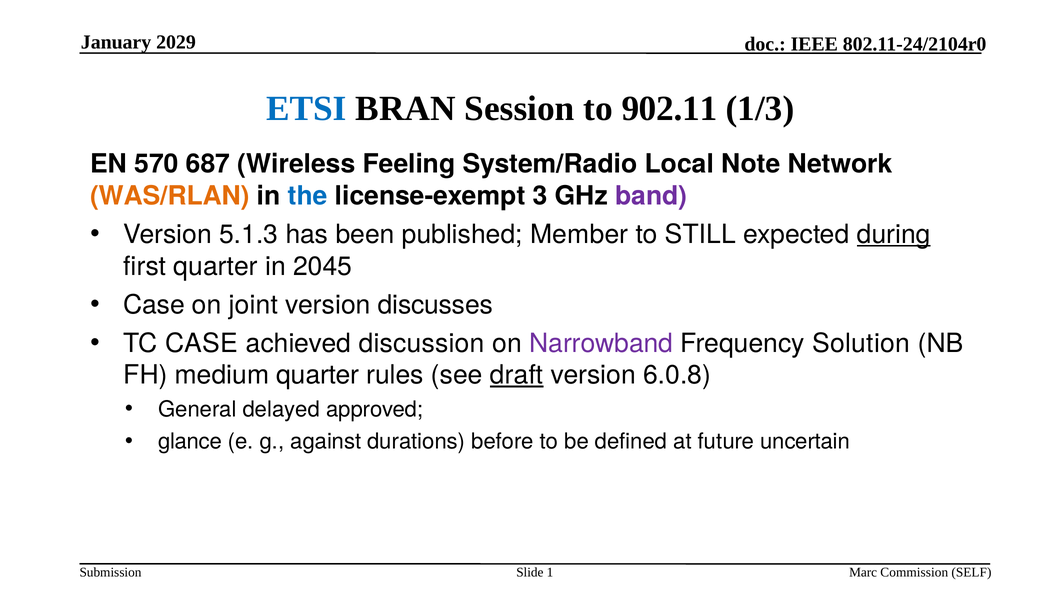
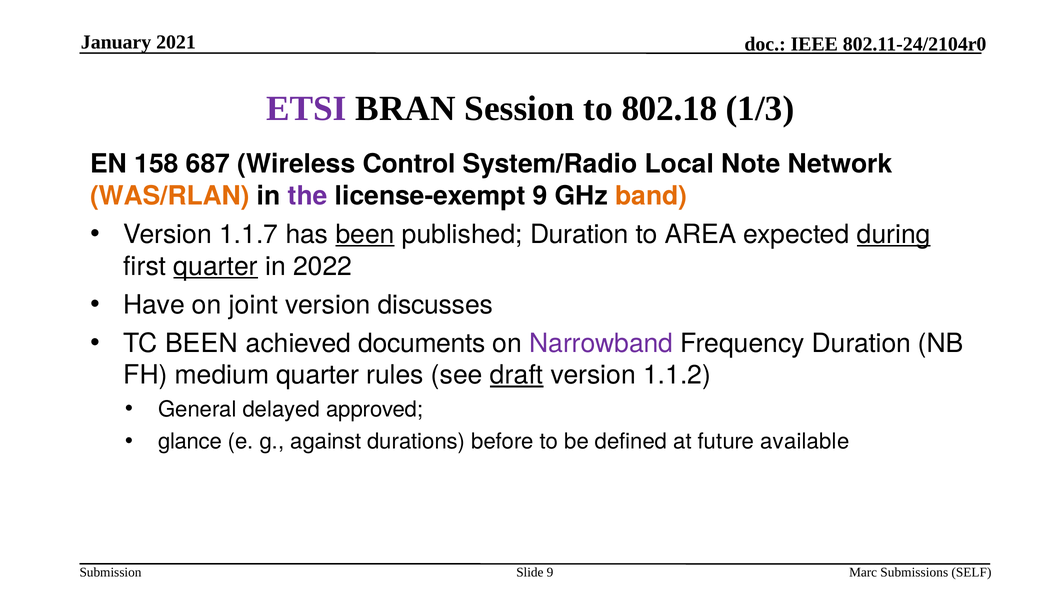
2029: 2029 -> 2021 (176, 42)
ETSI colour: blue -> purple (306, 109)
902.11: 902.11 -> 802.18 (669, 109)
570: 570 -> 158 (157, 164)
Feeling: Feeling -> Control (409, 164)
the colour: blue -> purple (308, 196)
license-exempt 3: 3 -> 9 (540, 196)
band colour: purple -> orange (651, 196)
5.1.3: 5.1.3 -> 1.1.7 (249, 234)
been underline: none -> present (365, 234)
published Member: Member -> Duration (579, 234)
to STILL: STILL -> AREA (701, 234)
quarter underline: none -> present (216, 266)
2045: 2045 -> 2022 (323, 266)
Case: Case -> Have (154, 305)
TC CASE: CASE -> BEEN (202, 343)
discussion: discussion -> documents (422, 343)
Frequency Solution: Solution -> Duration (861, 343)
6.0.8: 6.0.8 -> 1.1.2 (677, 375)
future uncertain: uncertain -> available (805, 441)
Slide 1: 1 -> 9 (550, 572)
Commission: Commission -> Submissions (914, 572)
